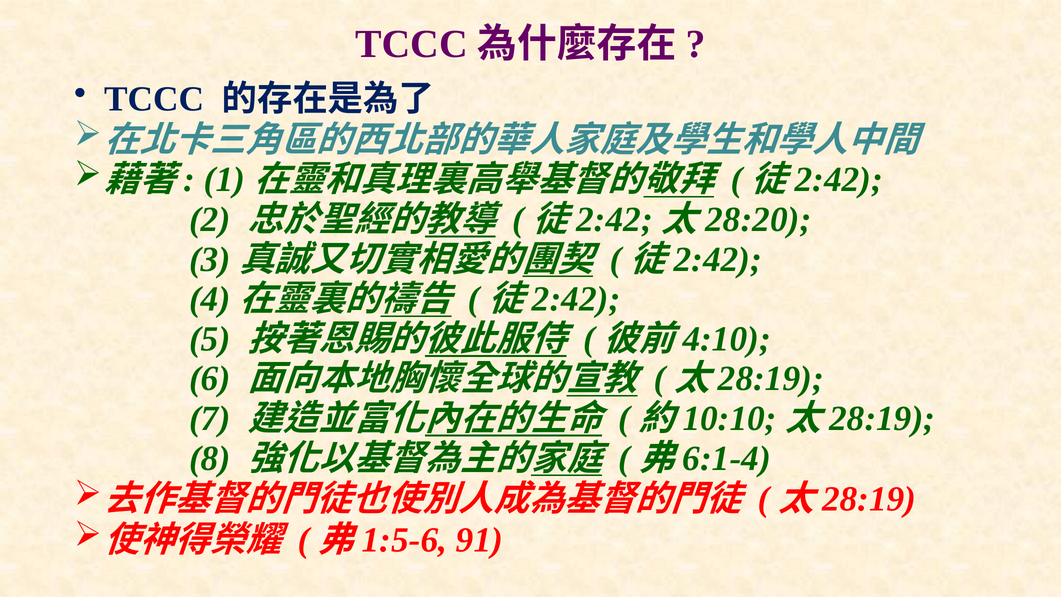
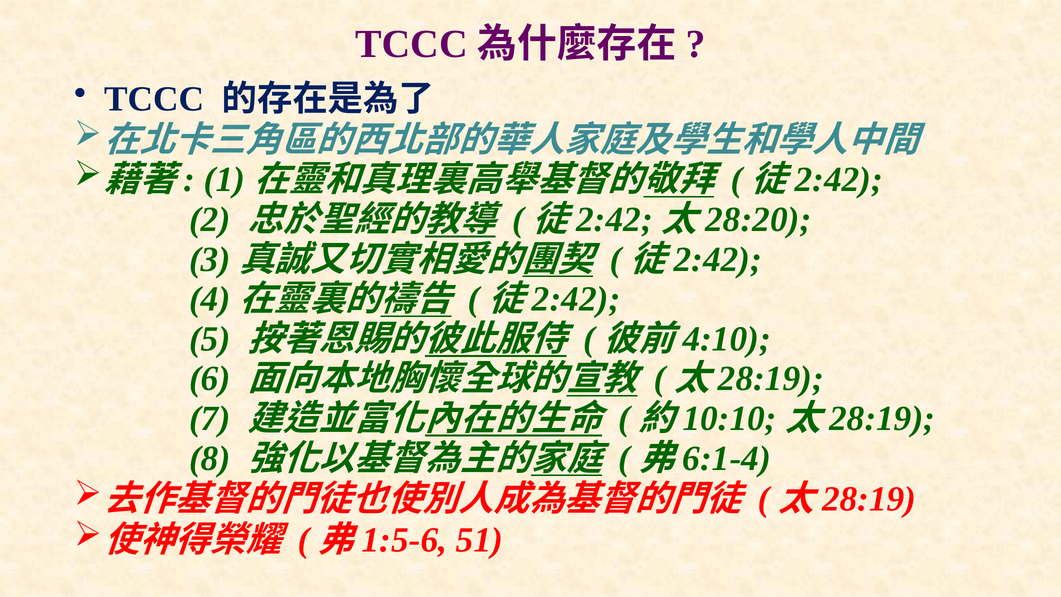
91: 91 -> 51 (479, 540)
